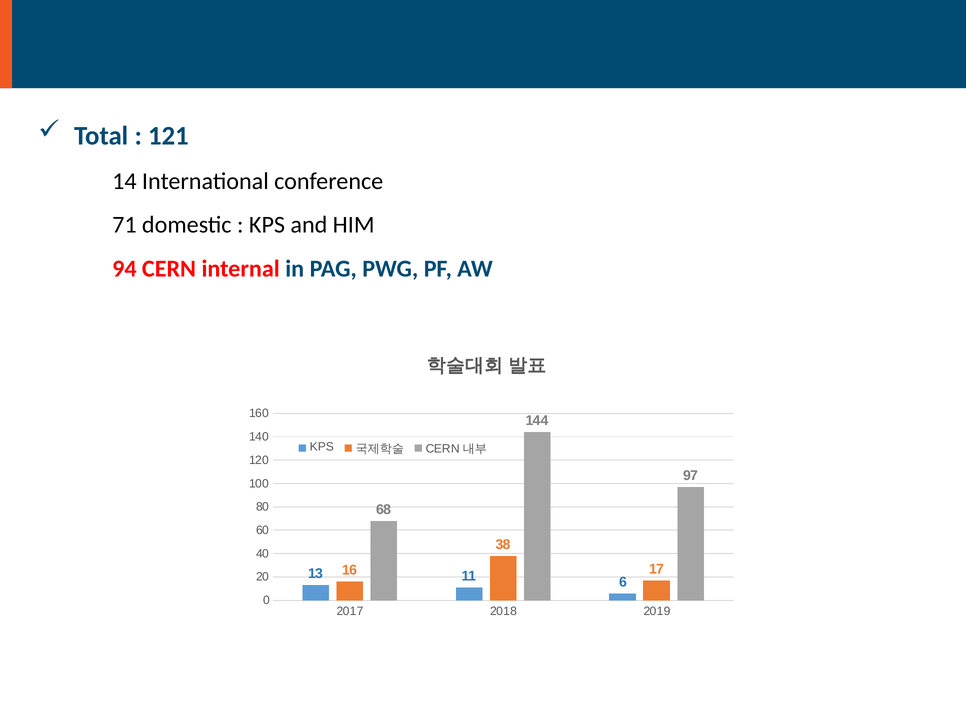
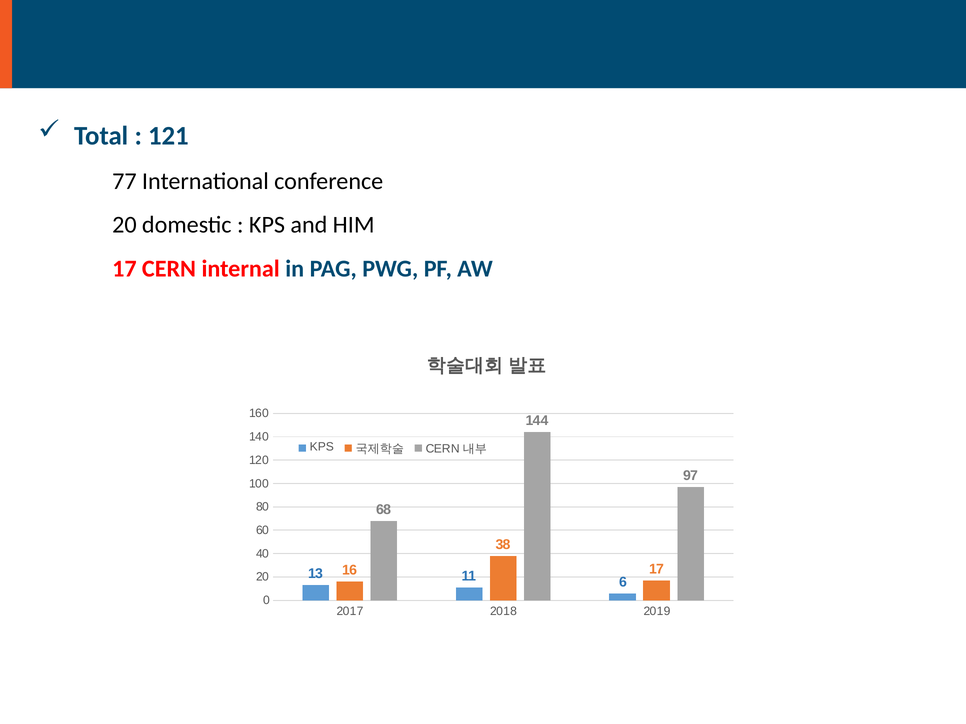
14: 14 -> 77 (124, 181)
71: 71 -> 20 (124, 225)
94: 94 -> 17 (124, 269)
